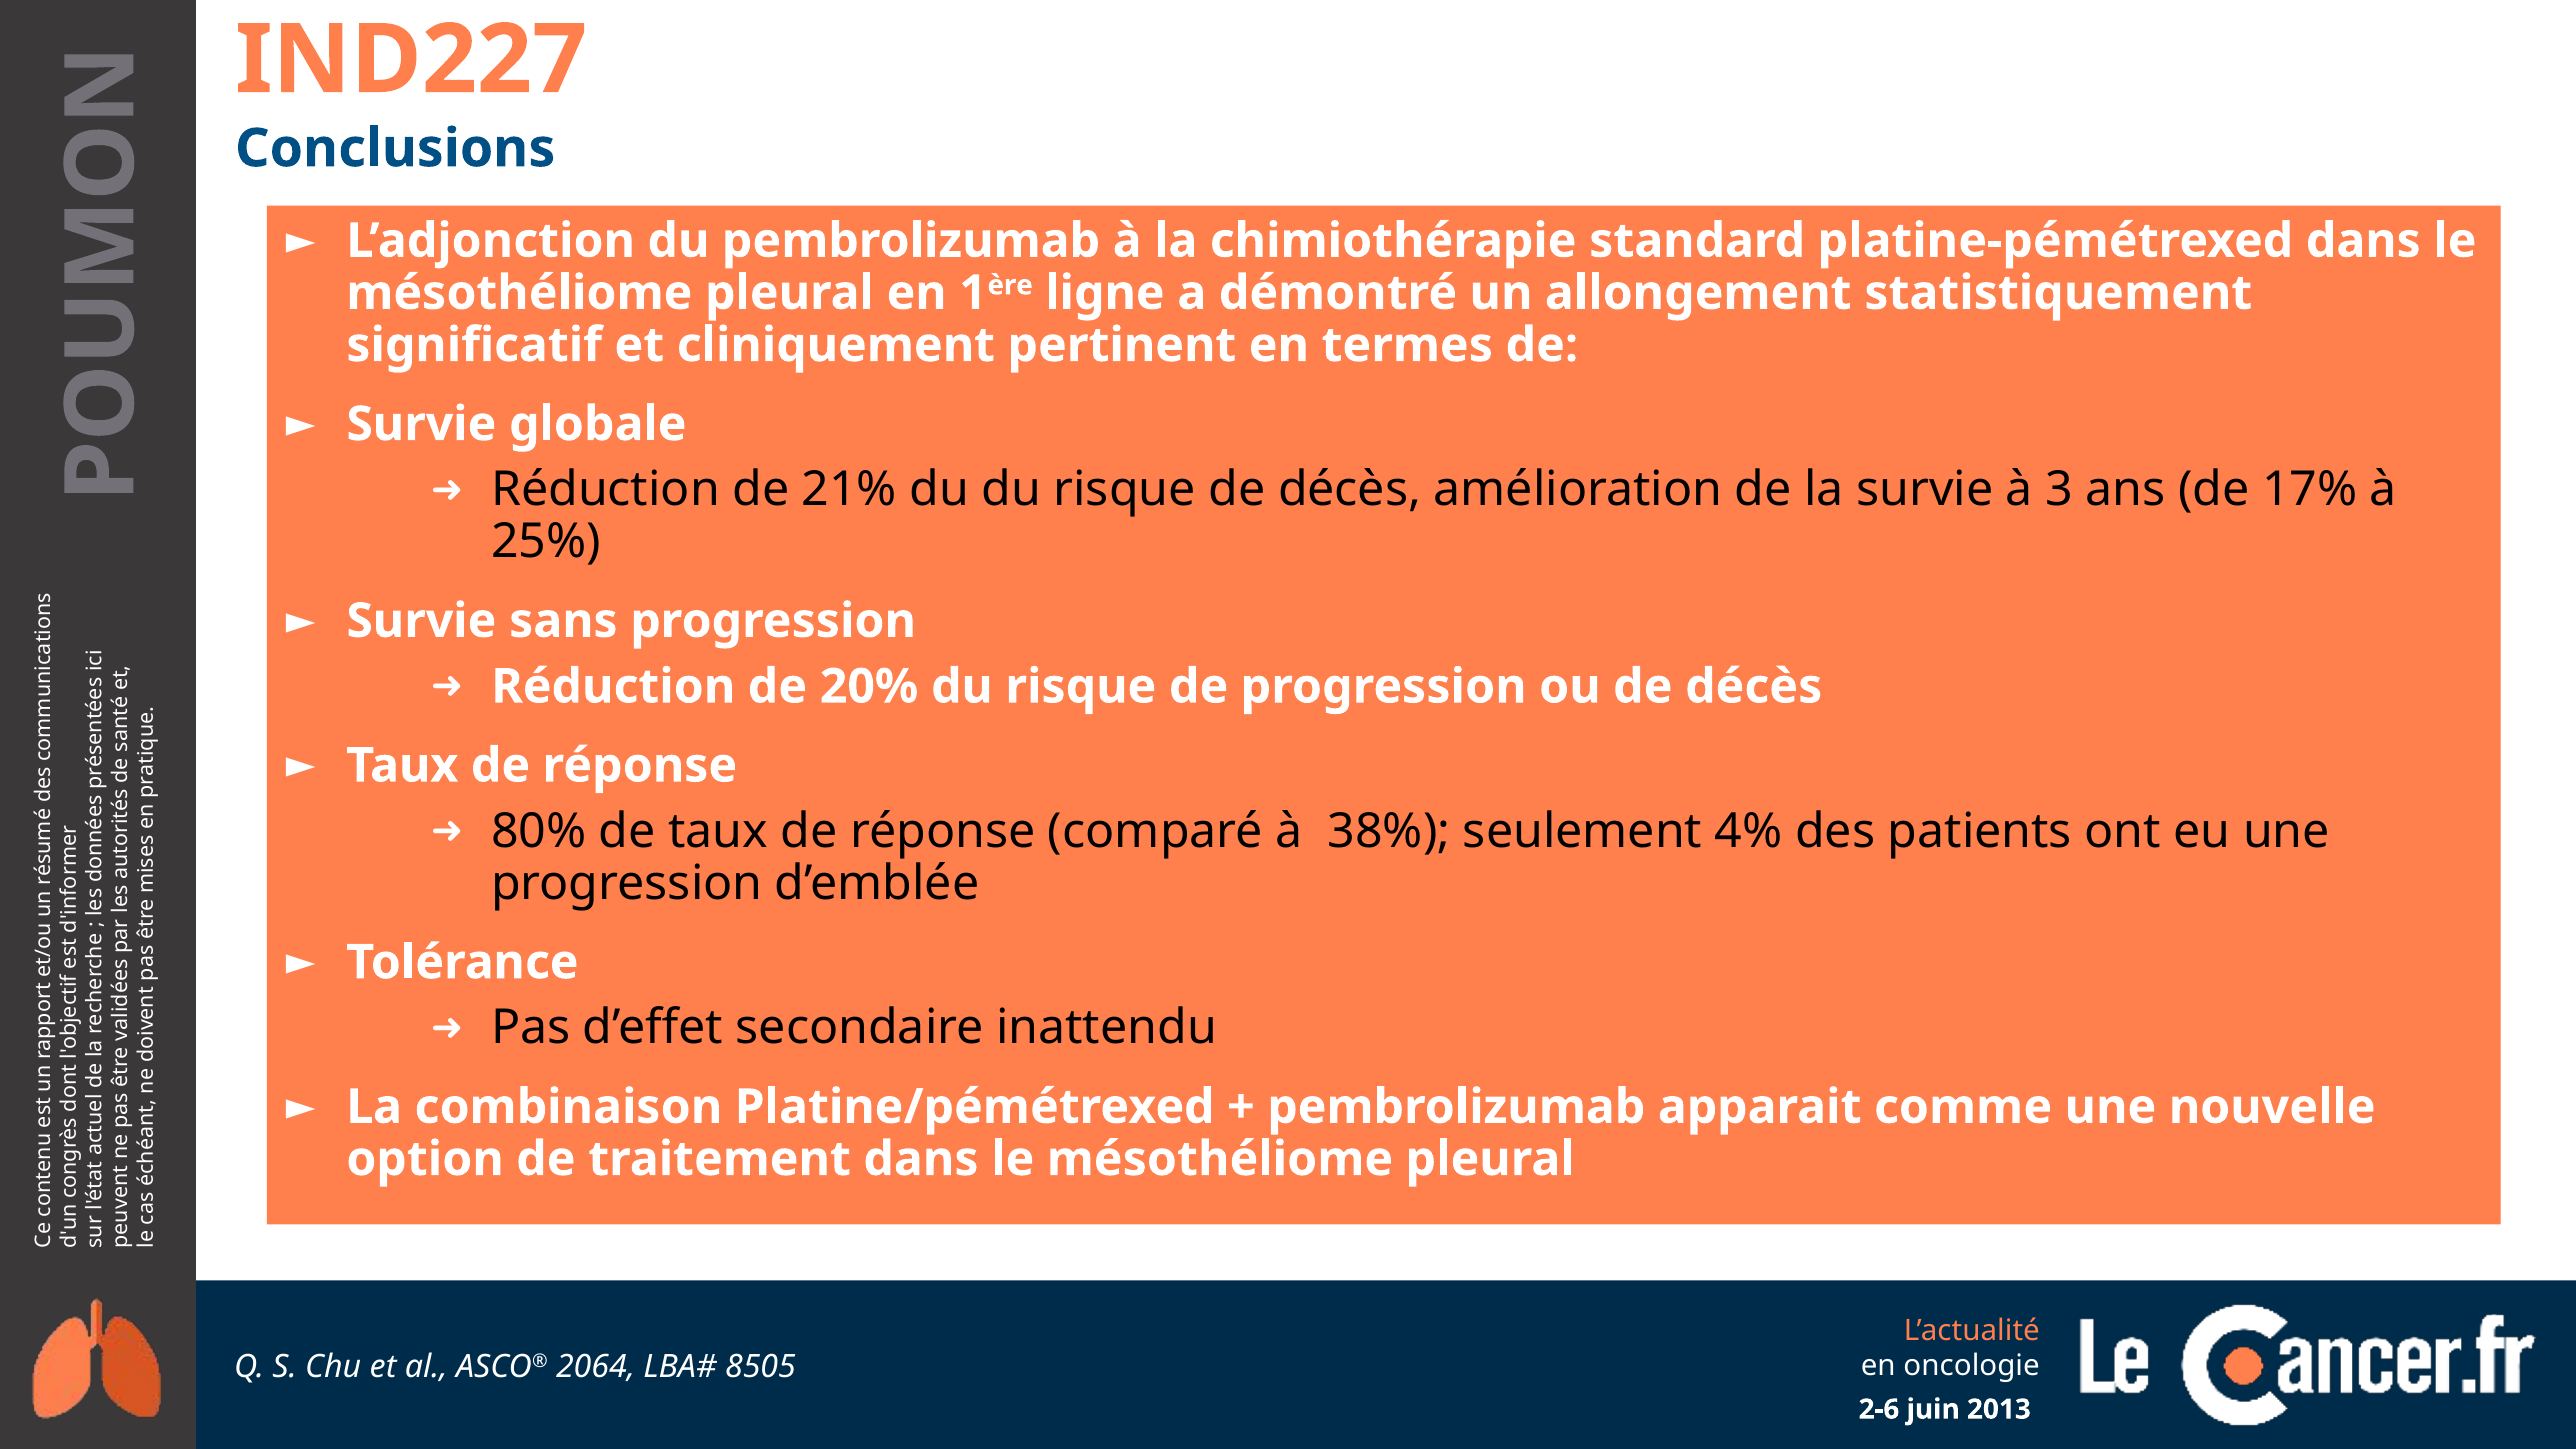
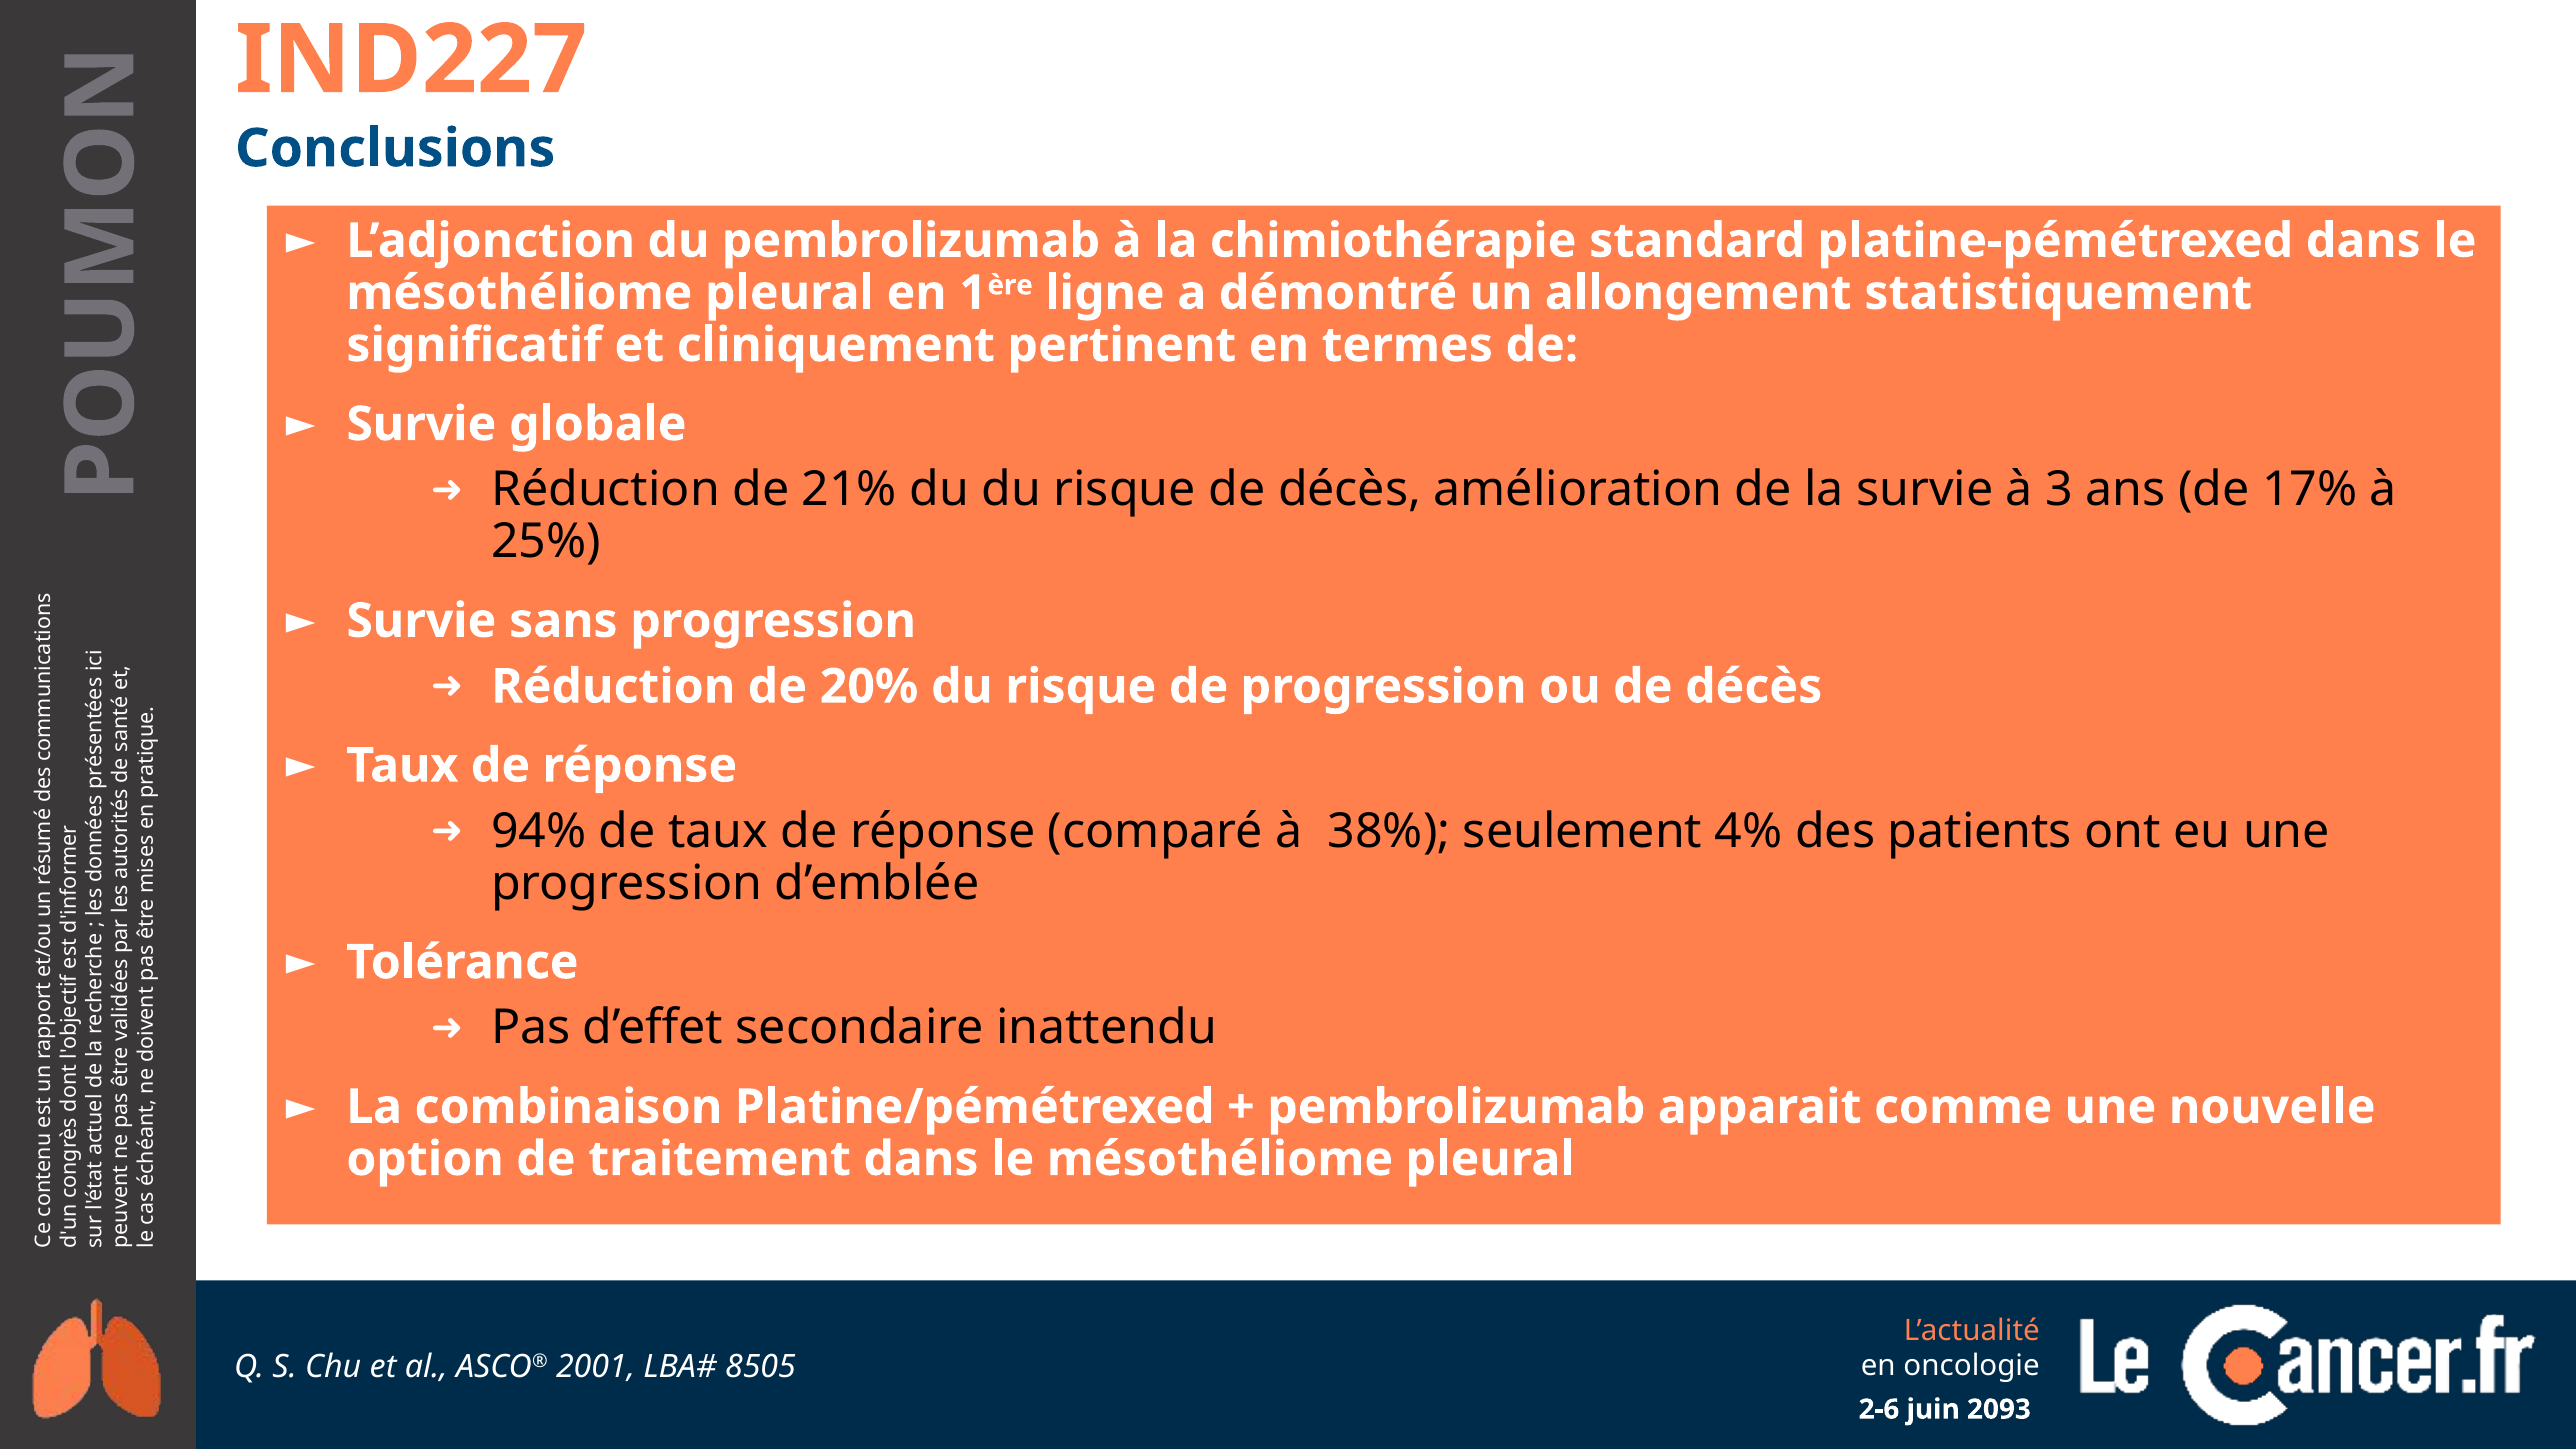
80%: 80% -> 94% (539, 831)
2064: 2064 -> 2001 (596, 1367)
2013: 2013 -> 2093 (1999, 1409)
